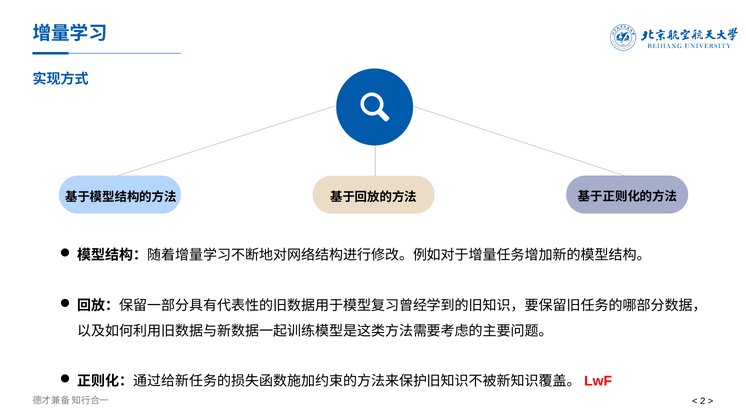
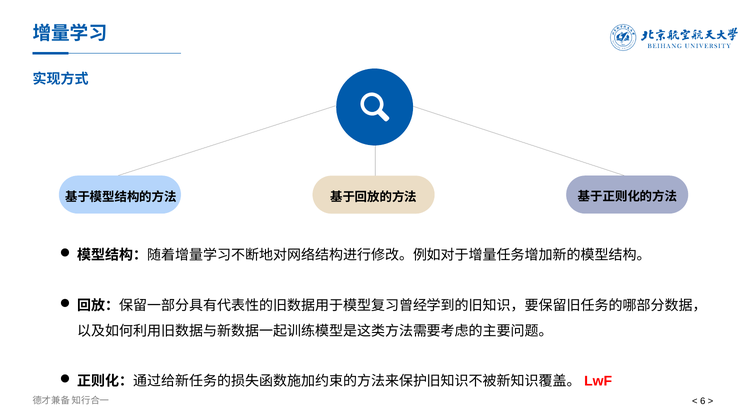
2: 2 -> 6 (703, 401)
